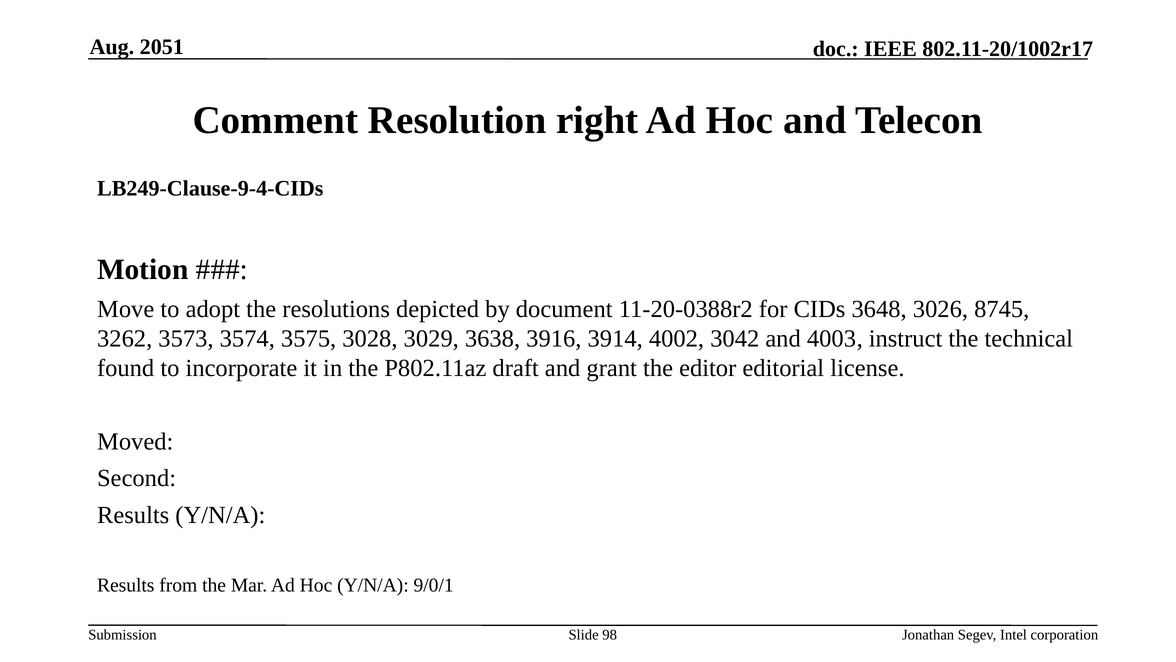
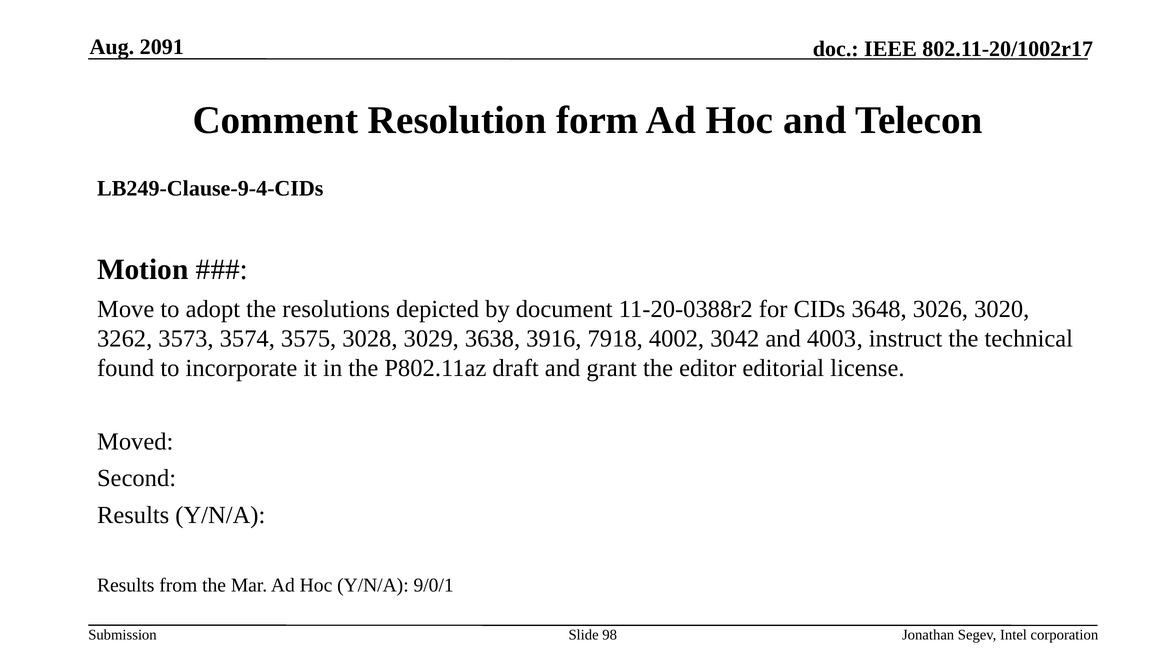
2051: 2051 -> 2091 (162, 47)
right: right -> form (597, 120)
8745: 8745 -> 3020 (1002, 309)
3914: 3914 -> 7918 (615, 338)
